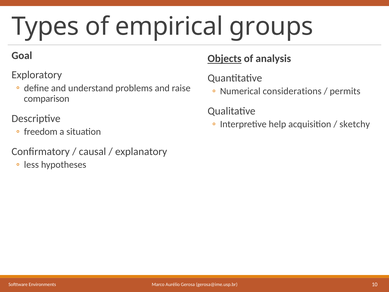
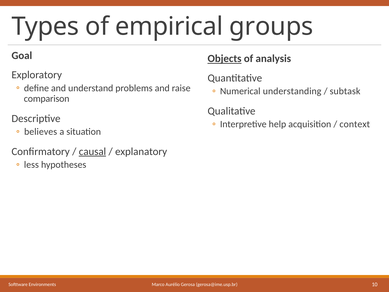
considerations: considerations -> understanding (292, 91)
permits: permits -> subtask (345, 91)
sketchy: sketchy -> context (355, 124)
freedom: freedom -> believes (41, 132)
causal underline: none -> present (92, 151)
